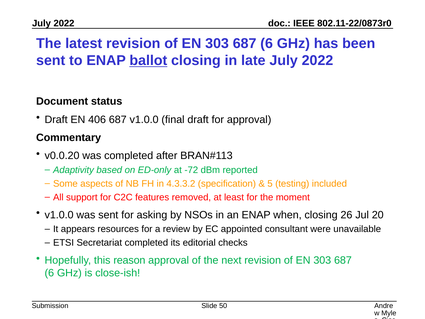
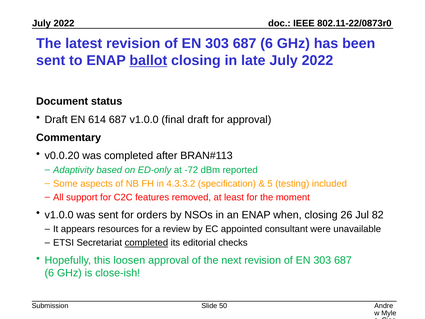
406: 406 -> 614 (97, 119)
asking: asking -> orders (152, 215)
20: 20 -> 82 (378, 215)
completed underline: none -> present (146, 243)
reason: reason -> loosen (129, 260)
